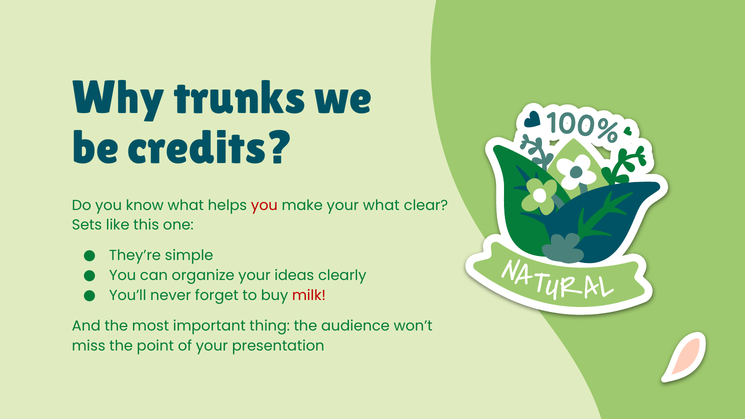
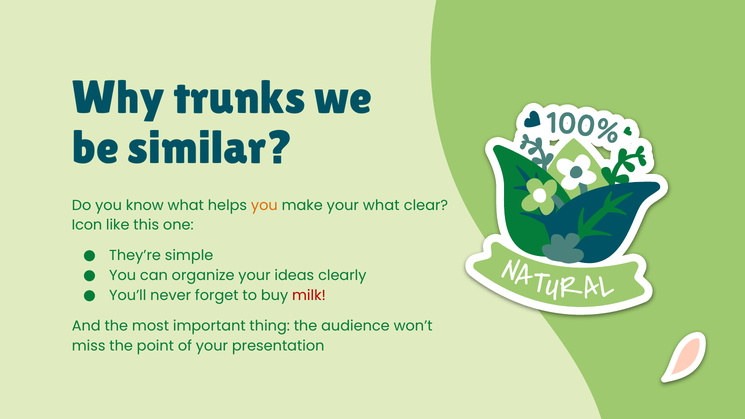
credits: credits -> similar (210, 148)
you colour: red -> orange (264, 205)
Sets: Sets -> Icon (87, 225)
